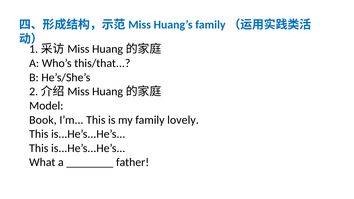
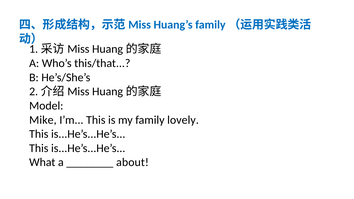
Book: Book -> Mike (43, 120)
father: father -> about (132, 162)
